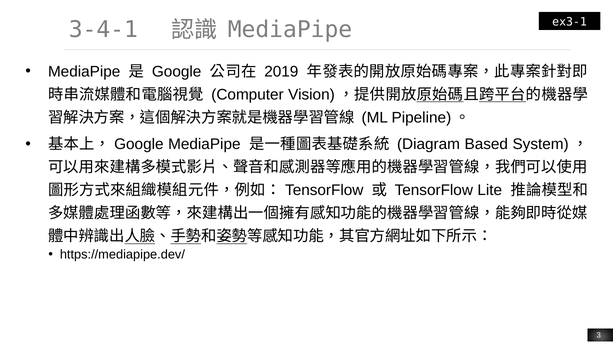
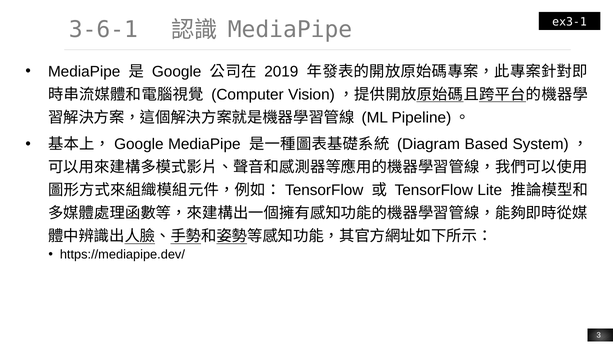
3-4-1: 3-4-1 -> 3-6-1 (103, 30)
